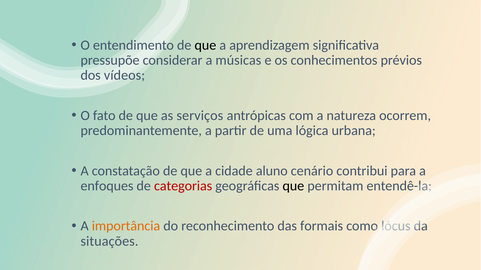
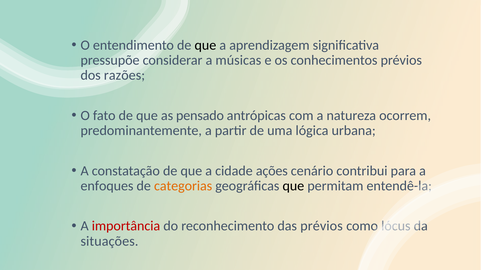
vídeos: vídeos -> razões (124, 75)
serviços: serviços -> pensado (200, 116)
aluno: aluno -> ações (272, 171)
categorias colour: red -> orange (183, 186)
importância colour: orange -> red (126, 226)
das formais: formais -> prévios (322, 226)
